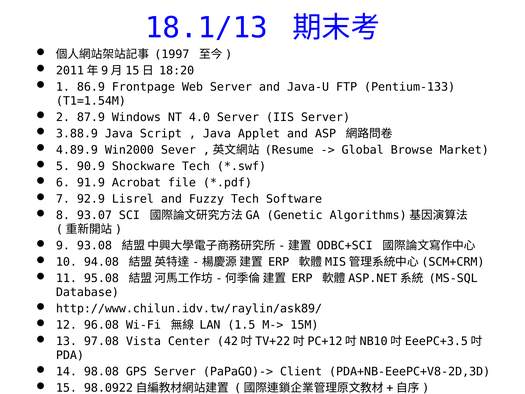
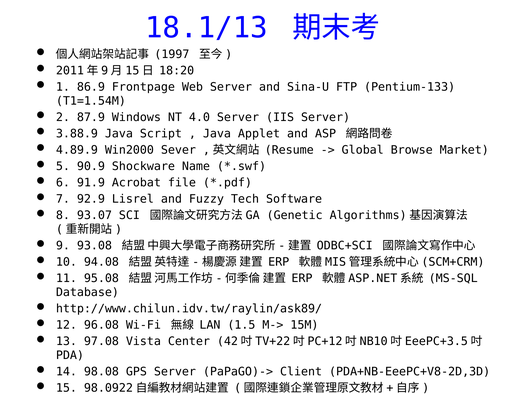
Java-U: Java-U -> Sina-U (308, 87)
Shockware Tech: Tech -> Name (196, 166)
